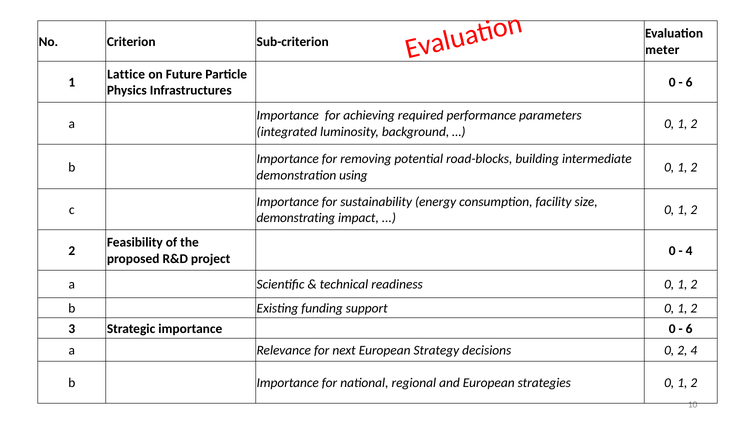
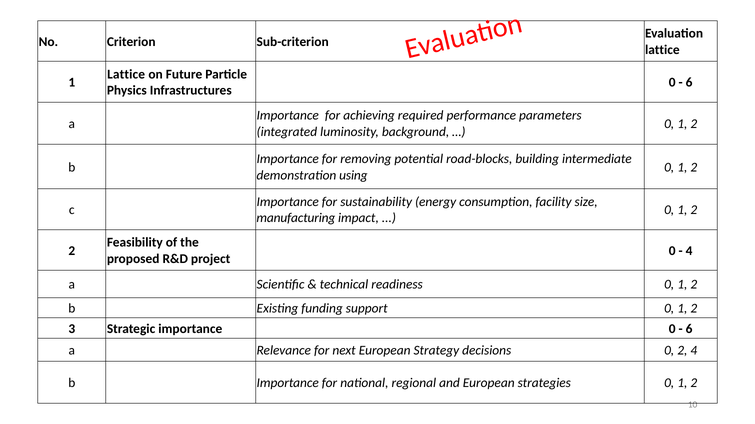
meter: meter -> lattice (662, 50)
demonstrating: demonstrating -> manufacturing (296, 218)
